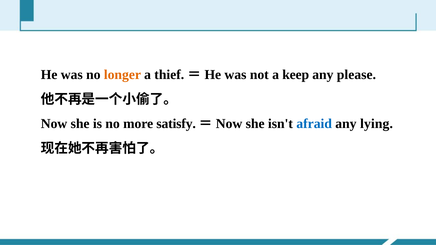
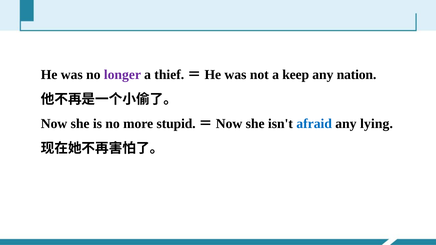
longer colour: orange -> purple (122, 75)
please: please -> nation (357, 75)
satisfy: satisfy -> stupid (176, 124)
